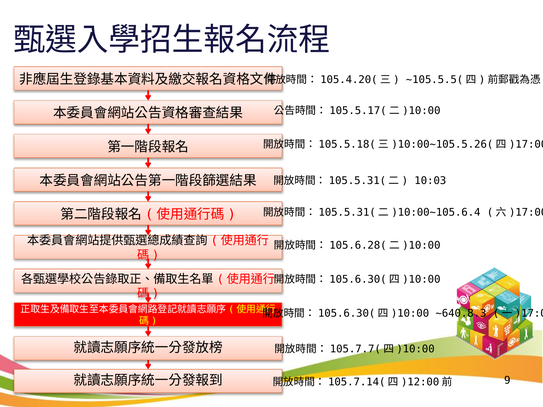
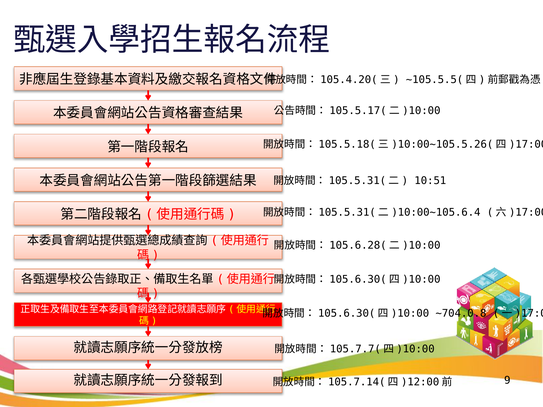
10:03: 10:03 -> 10:51 (430, 181)
~640.8.3: ~640.8.3 -> ~704.0.8 (461, 313)
